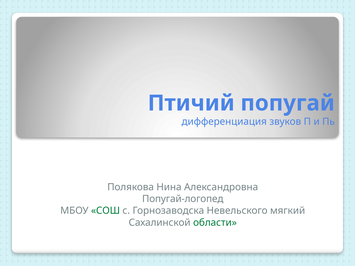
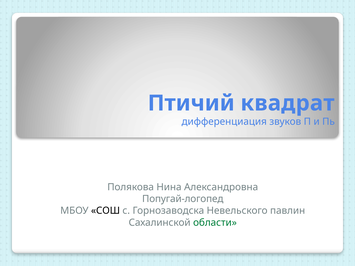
попугай: попугай -> квадрат (288, 103)
СОШ colour: green -> black (105, 211)
мягкий: мягкий -> павлин (288, 211)
